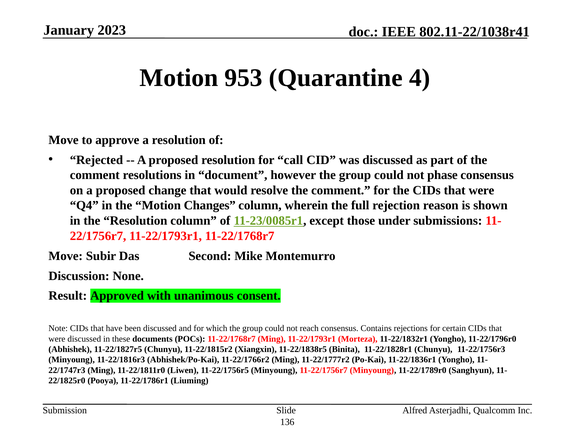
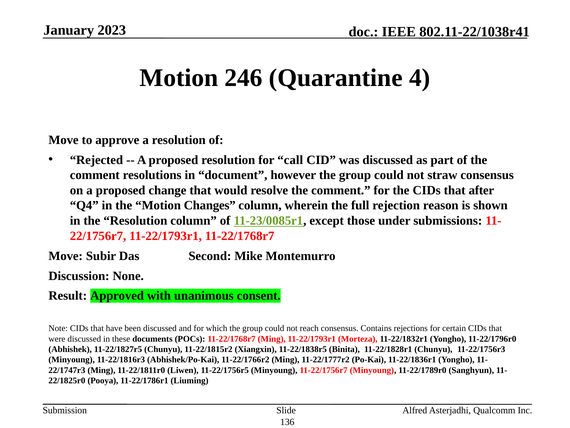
953: 953 -> 246 (244, 78)
phase: phase -> straw (442, 175)
the CIDs that were: were -> after (481, 190)
